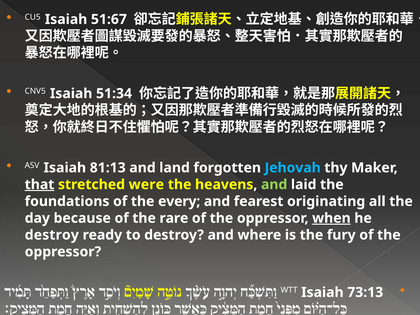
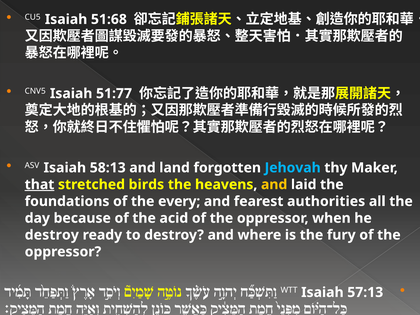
51:67: 51:67 -> 51:68 (109, 19)
51:34: 51:34 -> 51:77 (114, 94)
81:13: 81:13 -> 58:13 (108, 168)
were: were -> birds (146, 185)
and colour: light green -> yellow (274, 185)
originating: originating -> authorities (326, 201)
rare: rare -> acid (174, 218)
when underline: present -> none (331, 218)
73:13: 73:13 -> 57:13 (365, 292)
